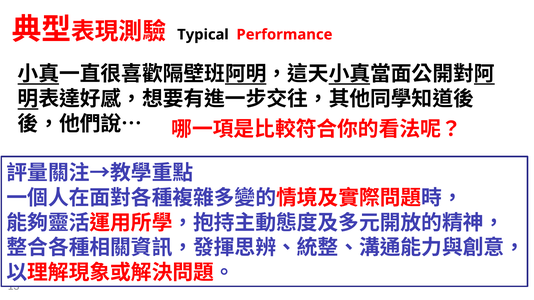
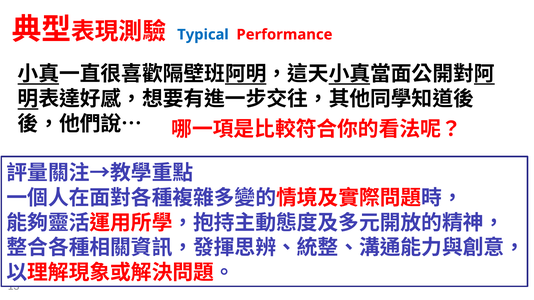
Typical colour: black -> blue (203, 35)
